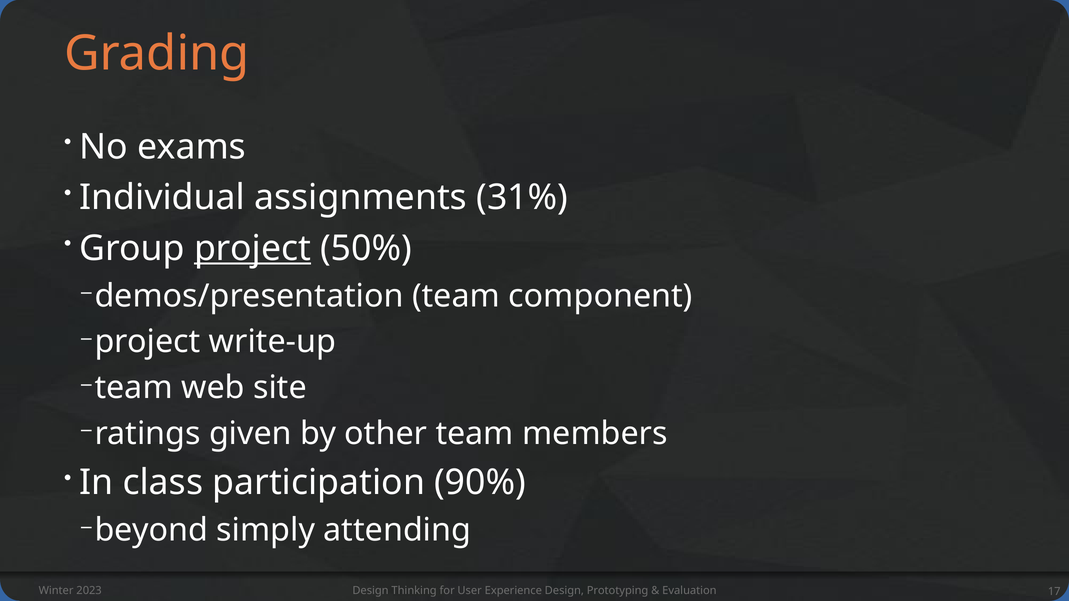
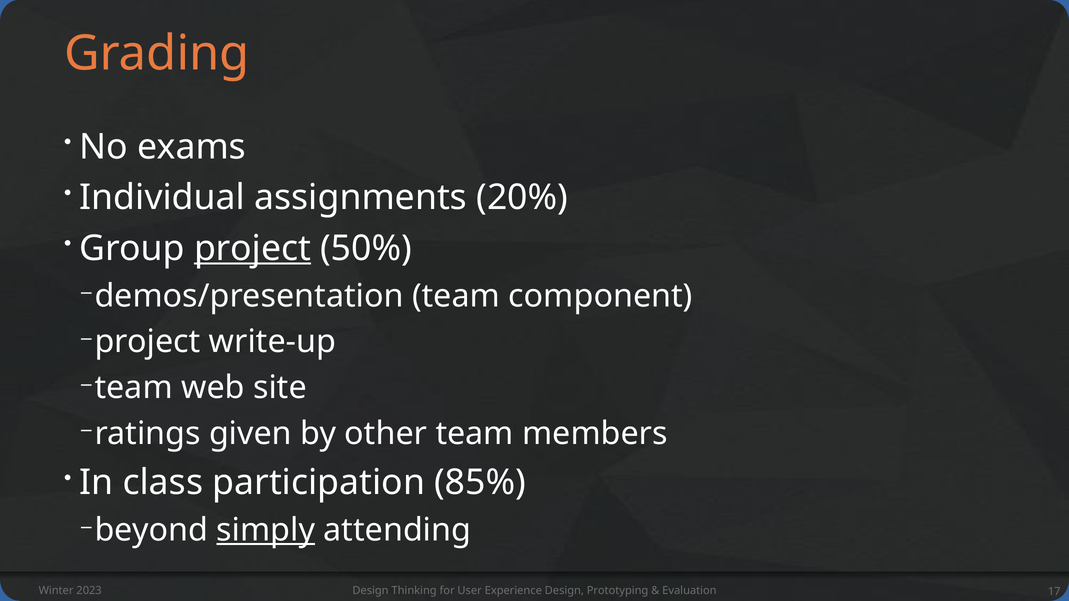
31%: 31% -> 20% (522, 198)
90%: 90% -> 85% (480, 483)
simply underline: none -> present (266, 530)
